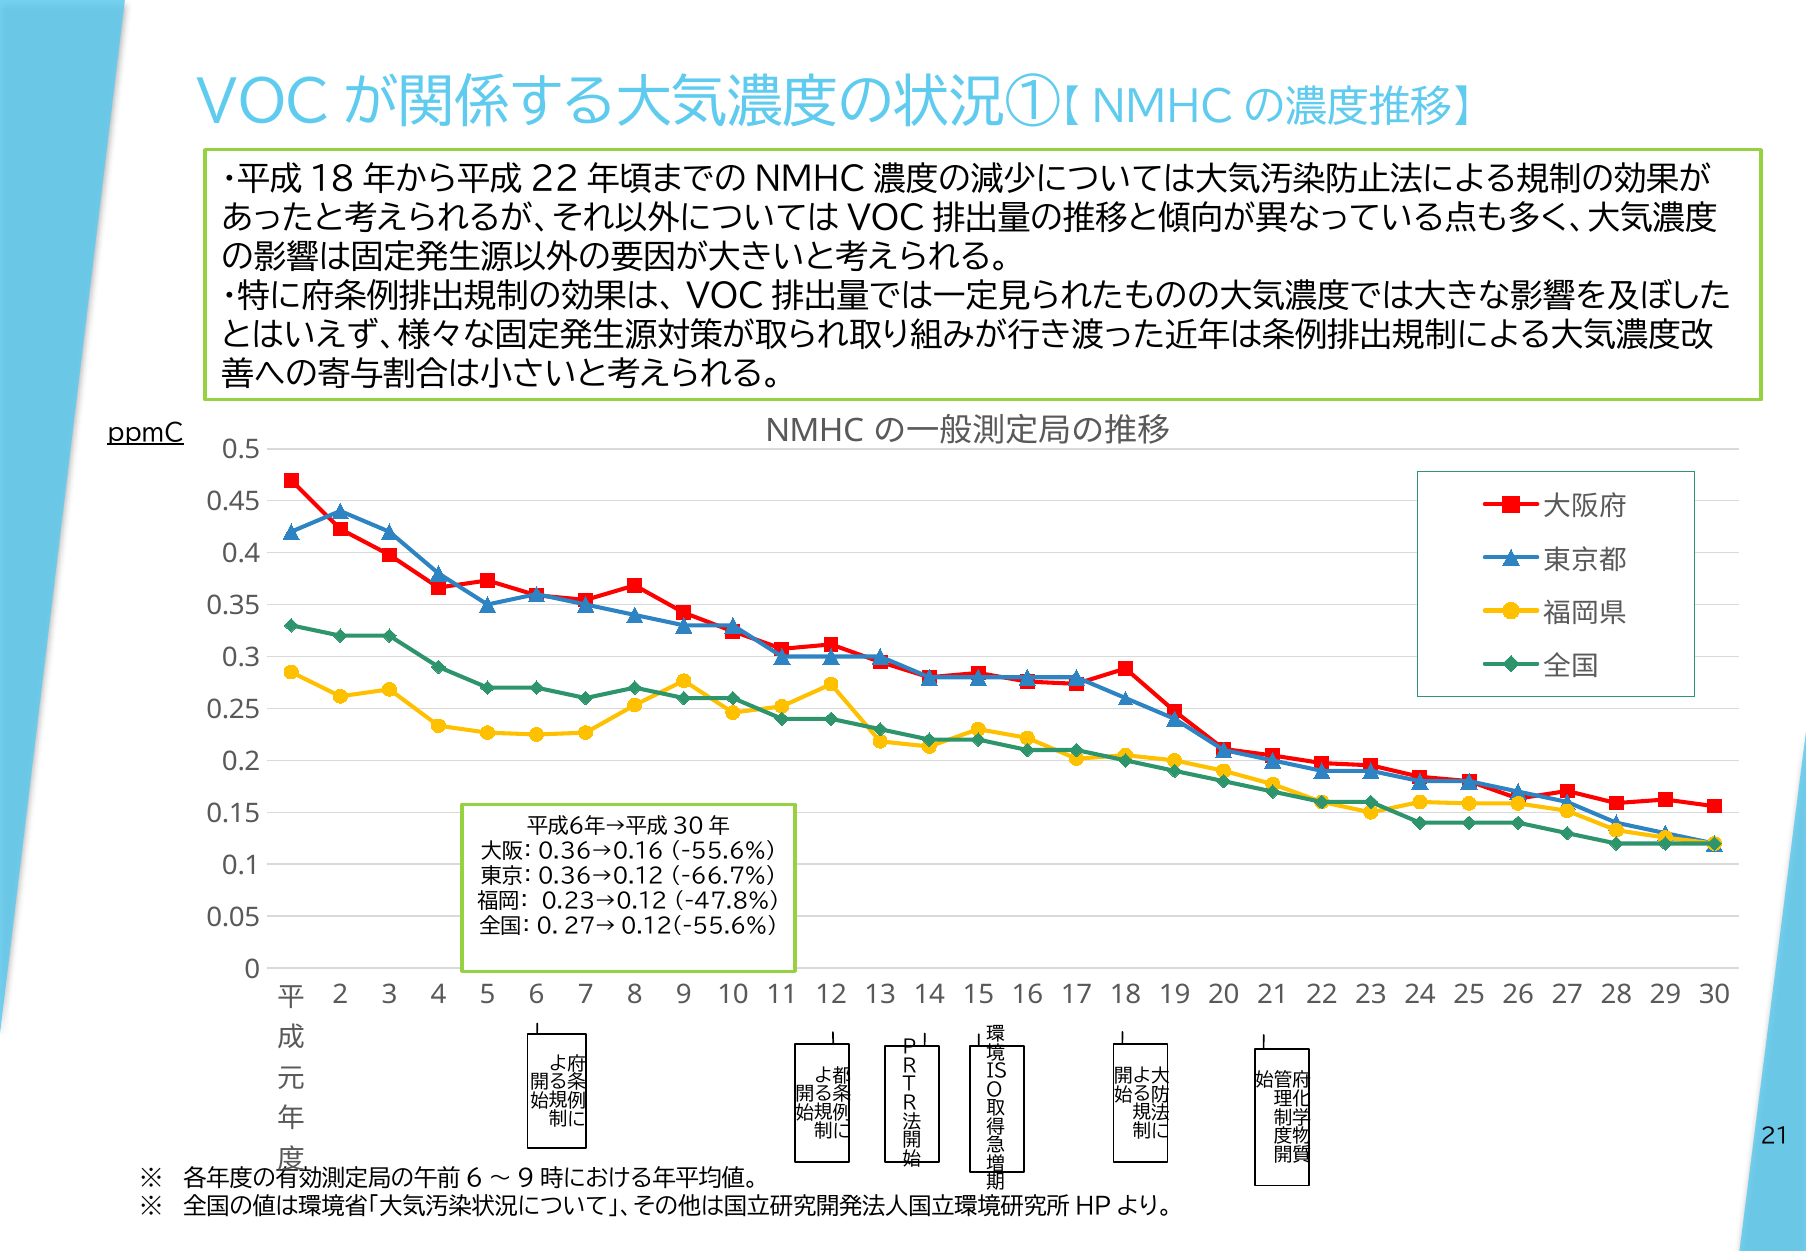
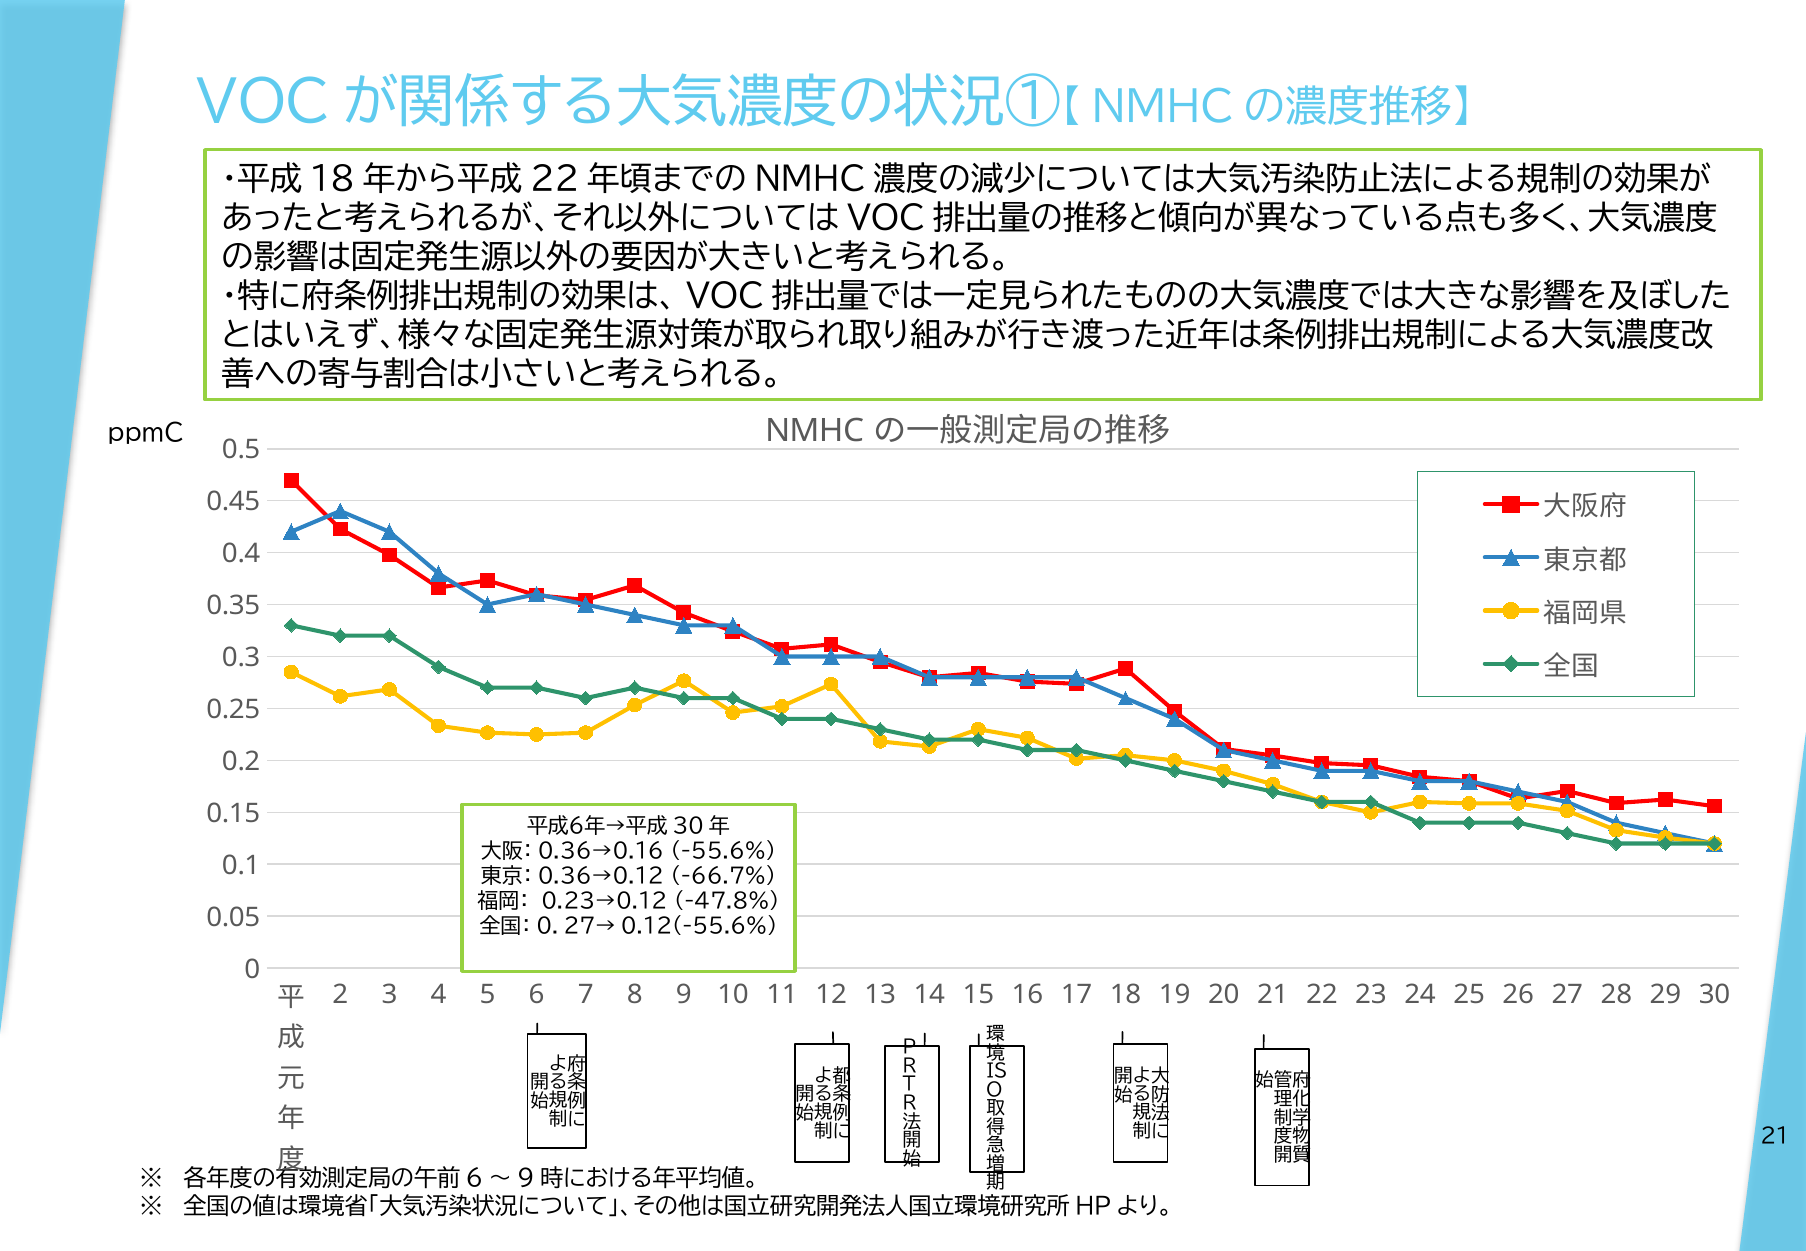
ppmC underline: present -> none (146, 433)
